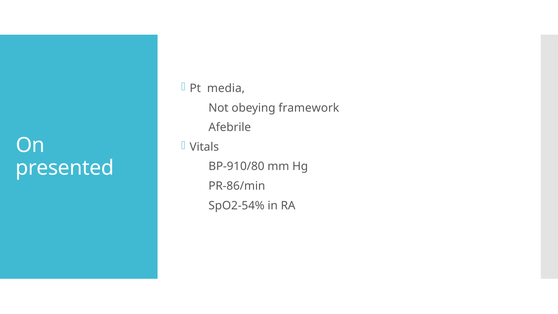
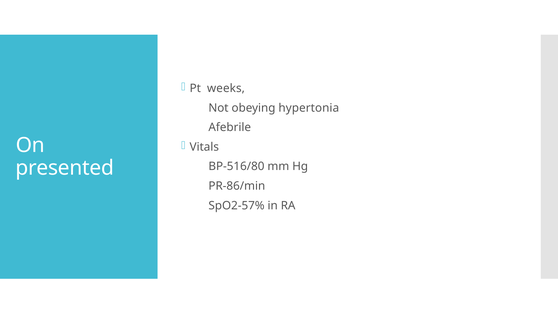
media: media -> weeks (226, 88)
framework: framework -> hypertonia (309, 108)
BP-910/80: BP-910/80 -> BP-516/80 (236, 166)
SpO2-54%: SpO2-54% -> SpO2-57% (236, 205)
